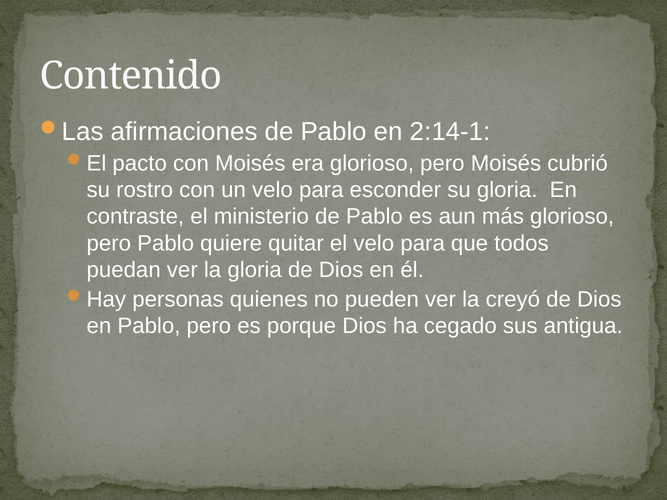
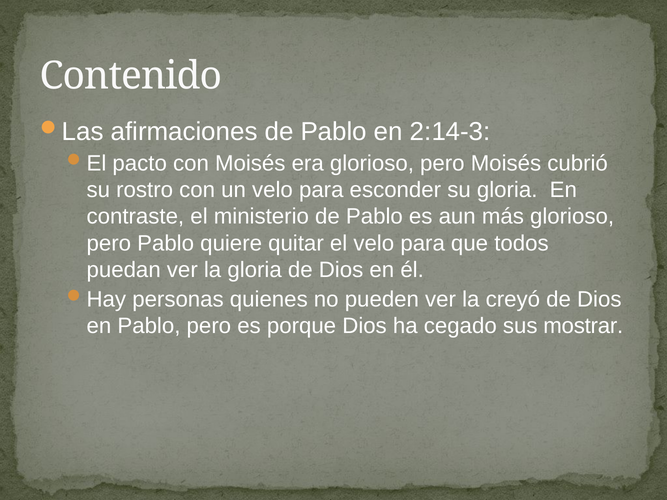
2:14-1: 2:14-1 -> 2:14-3 (450, 132)
antigua: antigua -> mostrar (583, 326)
